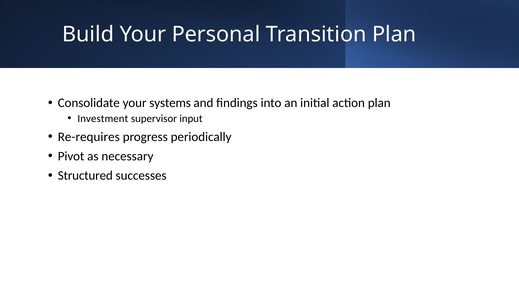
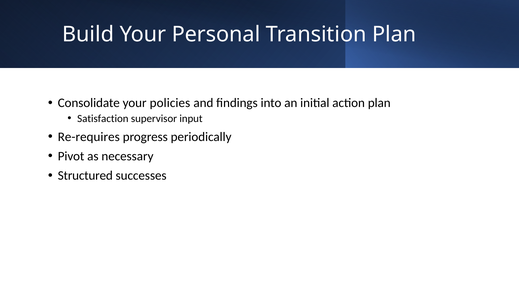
systems: systems -> policies (170, 103)
Investment: Investment -> Satisfaction (103, 119)
